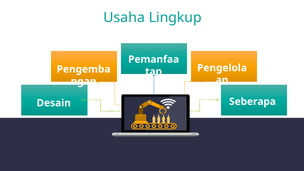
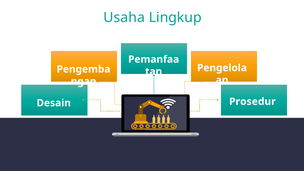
Seberapa: Seberapa -> Prosedur (252, 102)
